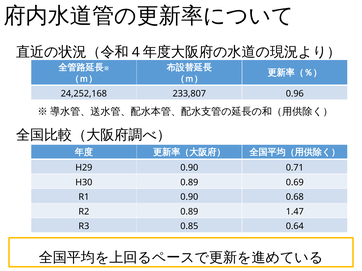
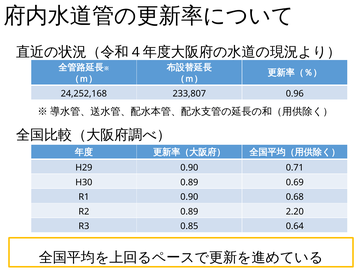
1.47: 1.47 -> 2.20 (295, 212)
